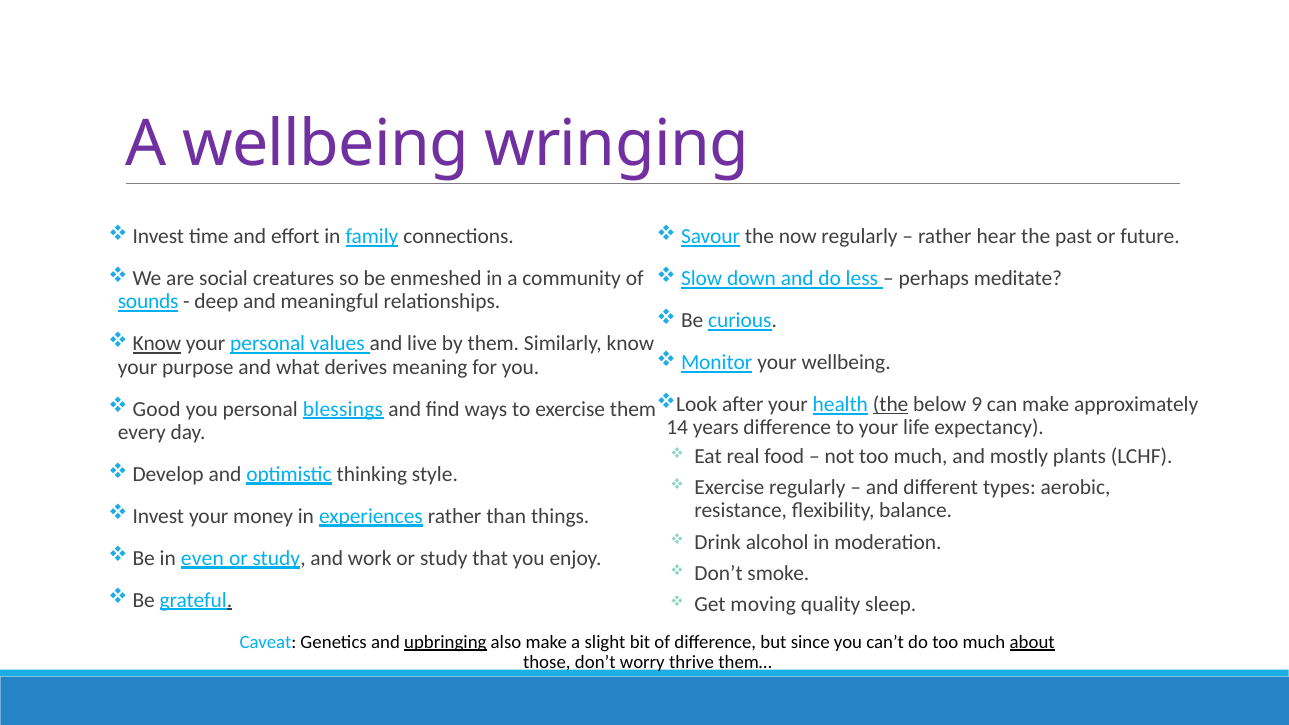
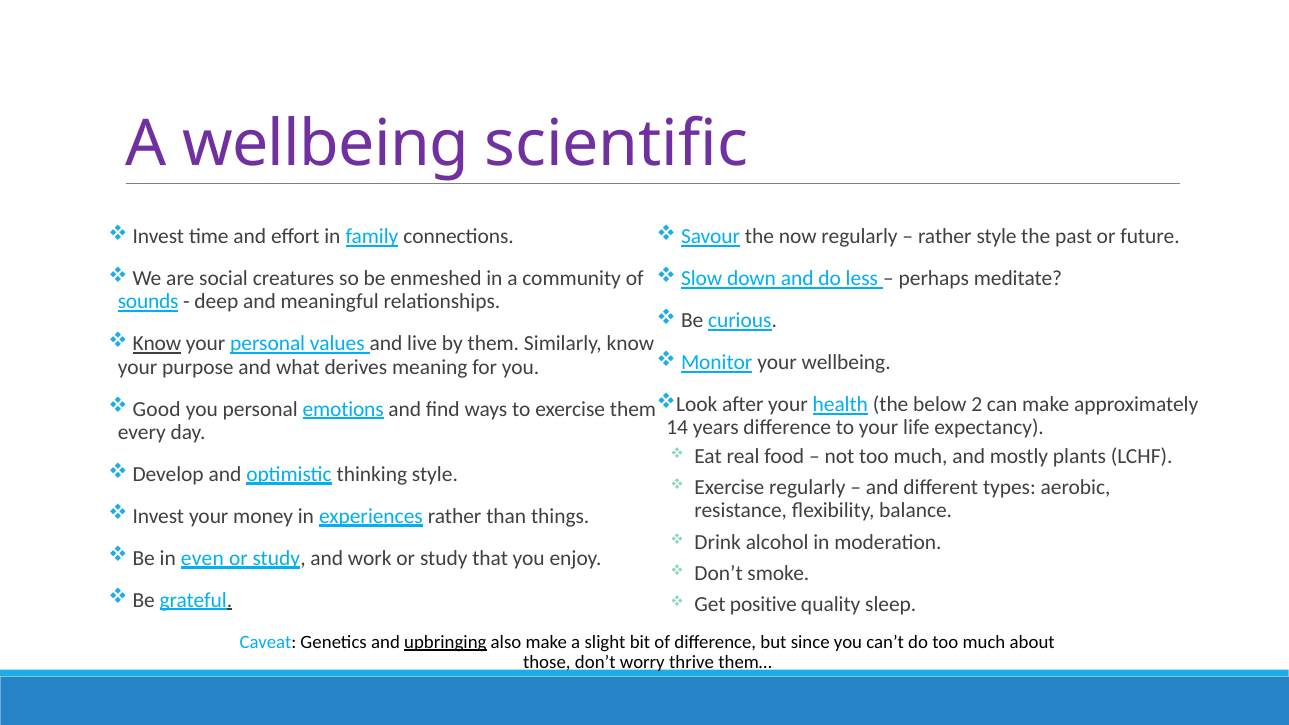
wringing: wringing -> scientific (616, 144)
rather hear: hear -> style (997, 237)
the underline: present -> none (891, 405)
9: 9 -> 2 (977, 405)
blessings: blessings -> emotions (343, 409)
moving: moving -> positive (763, 605)
about underline: present -> none (1032, 642)
